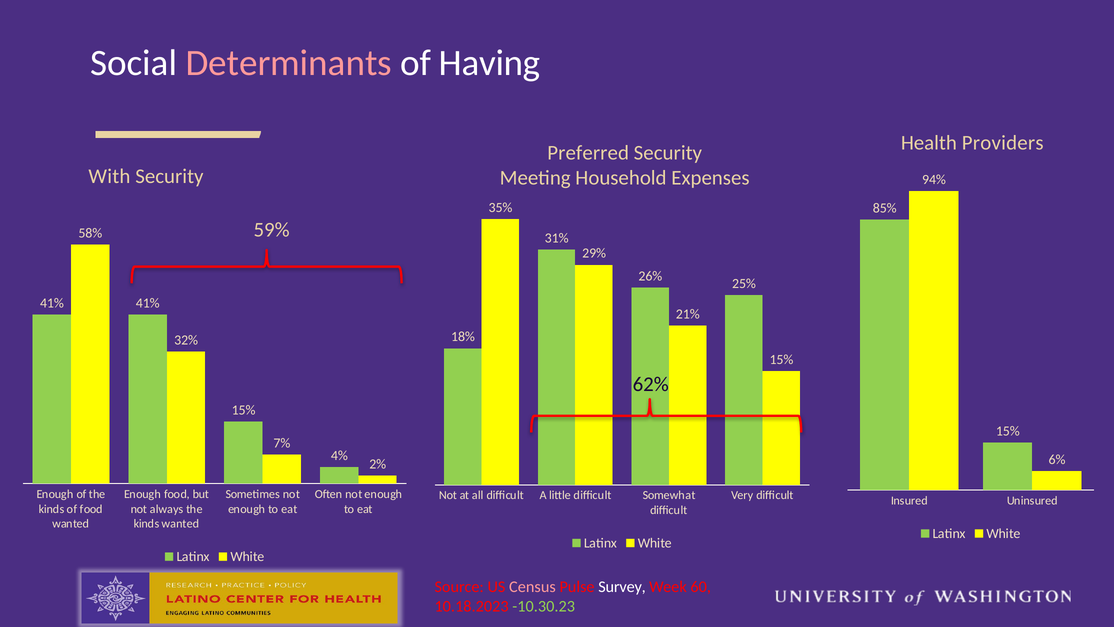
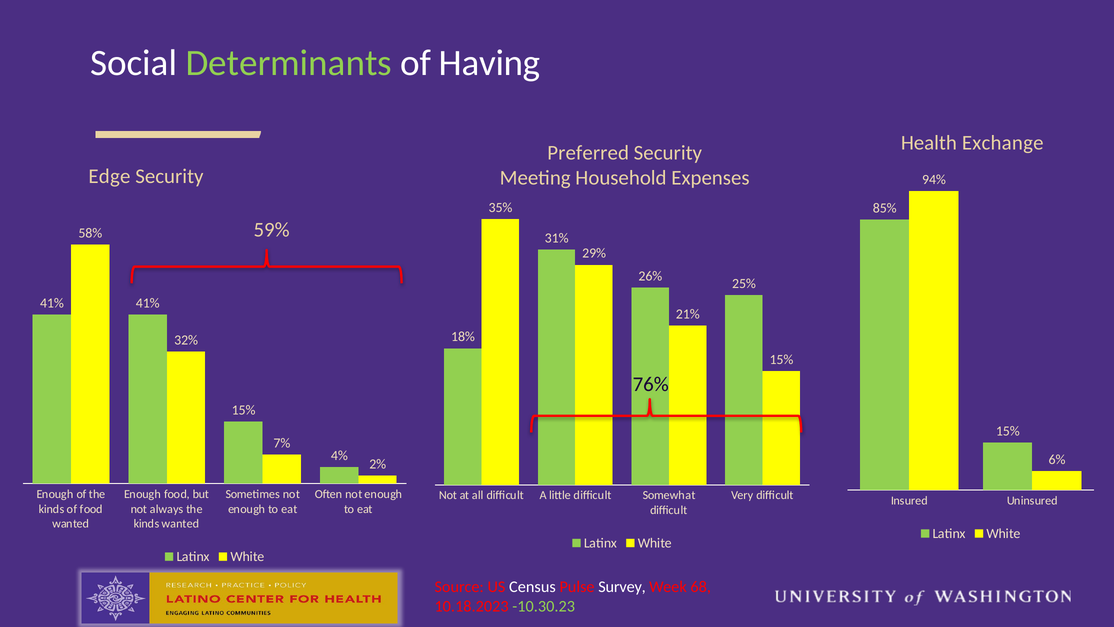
Determinants colour: pink -> light green (289, 63)
Providers: Providers -> Exchange (1003, 143)
With: With -> Edge (109, 176)
62%: 62% -> 76% (651, 384)
Census colour: pink -> white (532, 586)
60: 60 -> 68 (701, 586)
